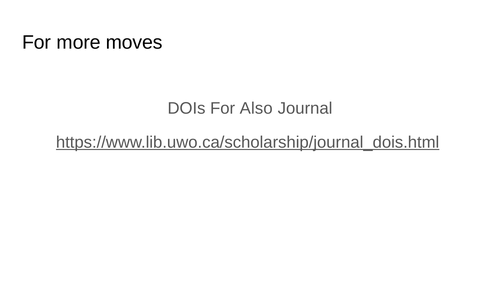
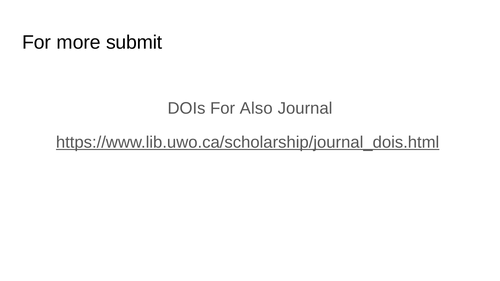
moves: moves -> submit (134, 42)
